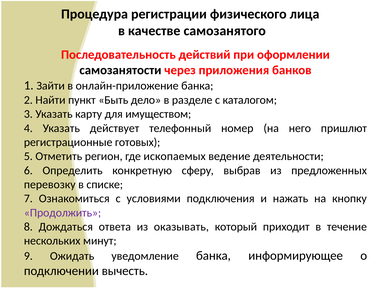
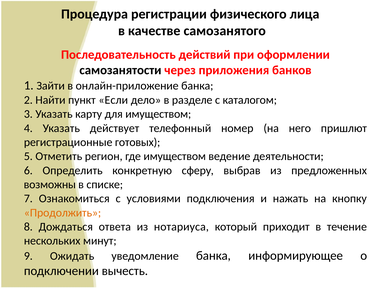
Быть: Быть -> Если (113, 100)
где ископаемых: ископаемых -> имуществом (175, 156)
перевозку: перевозку -> возможны (50, 184)
Продолжить colour: purple -> orange (63, 213)
оказывать: оказывать -> нотариуса (181, 227)
